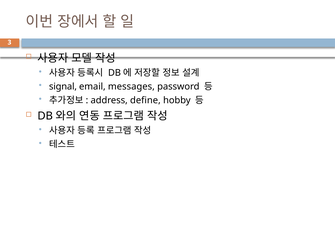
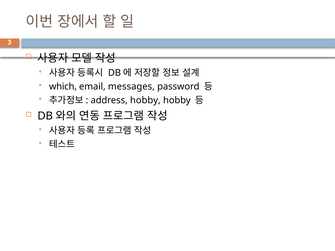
signal: signal -> which (63, 87)
address define: define -> hobby (145, 100)
